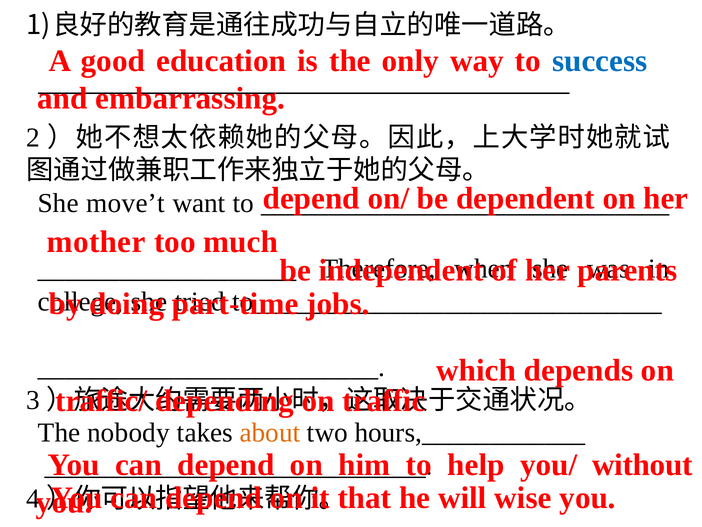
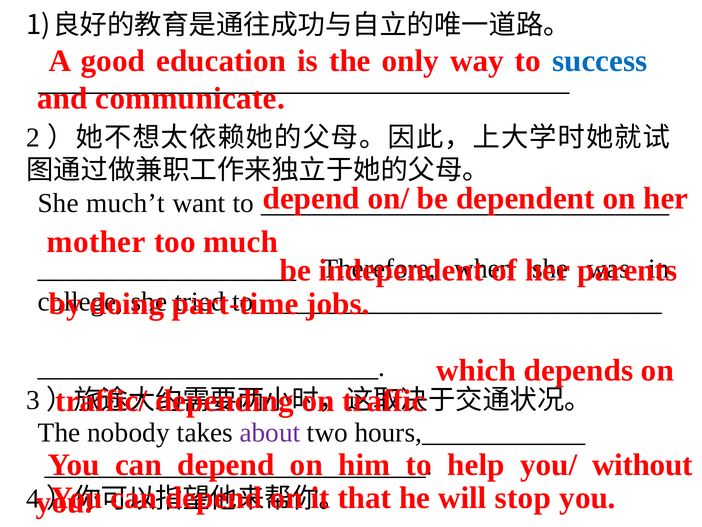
embarrassing: embarrassing -> communicate (190, 98)
move’t: move’t -> much’t (126, 203)
about colour: orange -> purple (270, 433)
wise: wise -> stop (523, 498)
